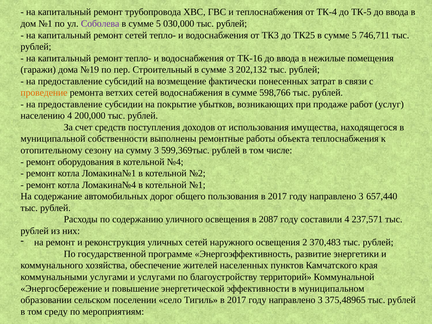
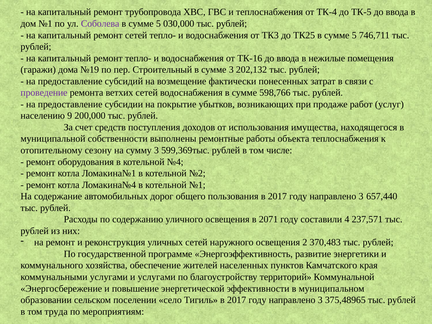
проведение colour: orange -> purple (44, 93)
населению 4: 4 -> 9 (70, 116)
2087: 2087 -> 2071 (268, 219)
среду: среду -> труда (56, 312)
